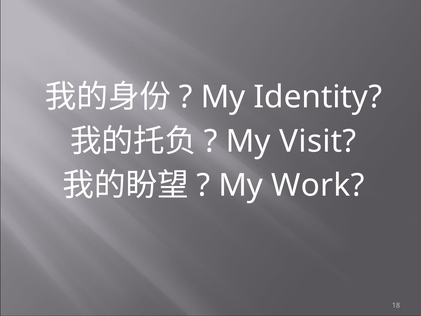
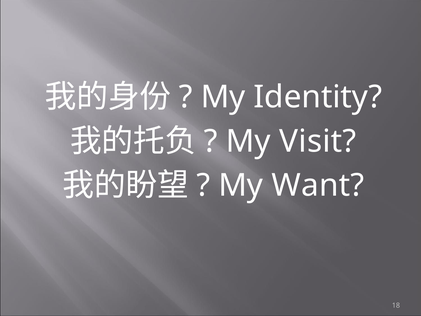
Work: Work -> Want (318, 185)
